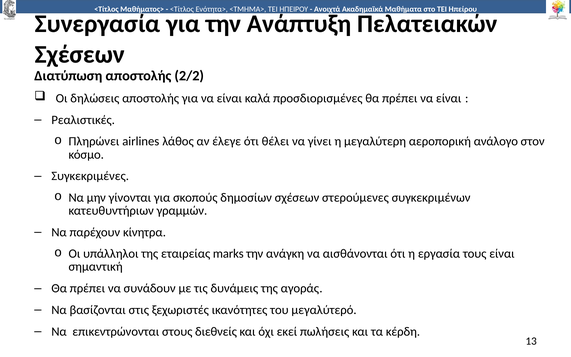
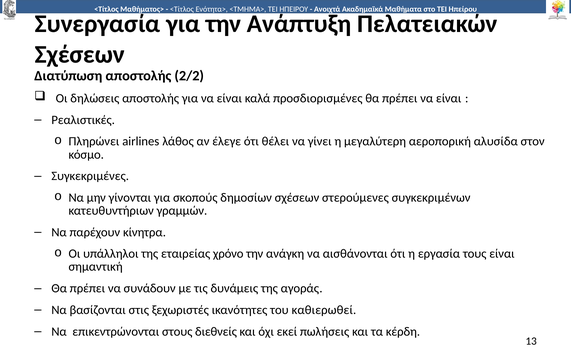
ανάλογο: ανάλογο -> αλυσίδα (496, 141)
marks: marks -> χρόνο (228, 254)
μεγαλύτερό: μεγαλύτερό -> καθιερωθεί (324, 310)
